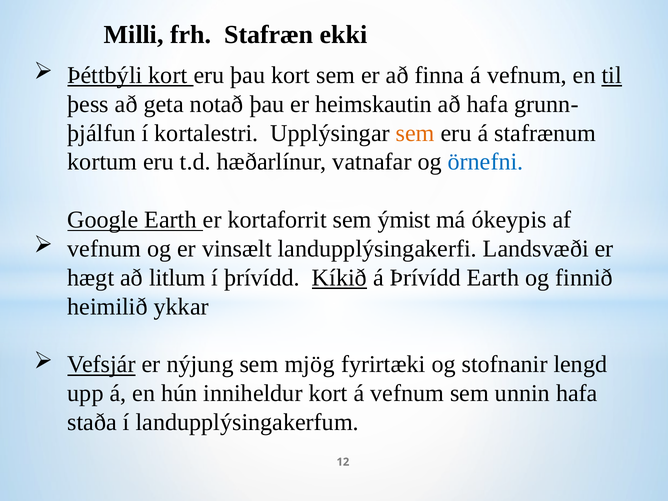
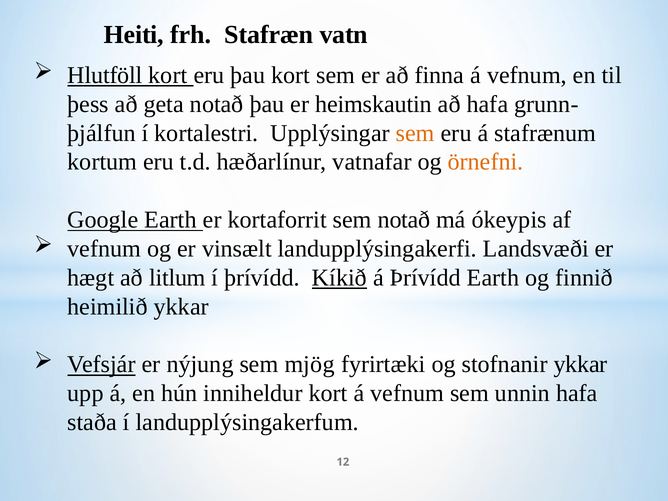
Milli: Milli -> Heiti (134, 35)
ekki: ekki -> vatn (344, 35)
Þéttbýli: Þéttbýli -> Hlutföll (105, 75)
til underline: present -> none (612, 75)
örnefni colour: blue -> orange (486, 162)
sem ýmist: ýmist -> notað (404, 220)
stofnanir lengd: lengd -> ykkar (581, 365)
